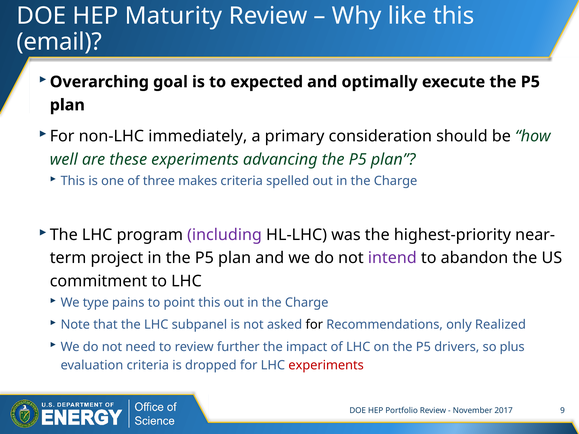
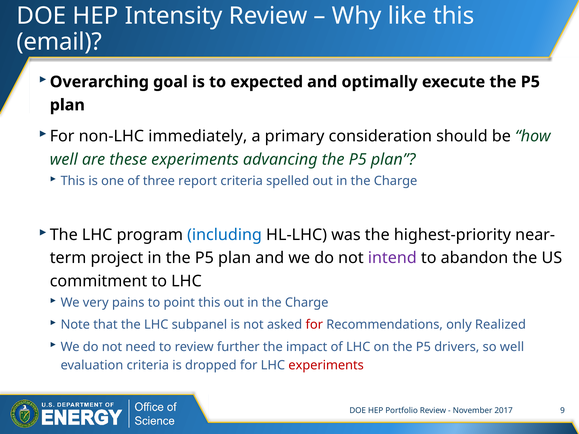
Maturity: Maturity -> Intensity (174, 16)
makes: makes -> report (198, 181)
including colour: purple -> blue (224, 235)
type: type -> very (96, 303)
for colour: black -> red (314, 325)
so plus: plus -> well (512, 347)
